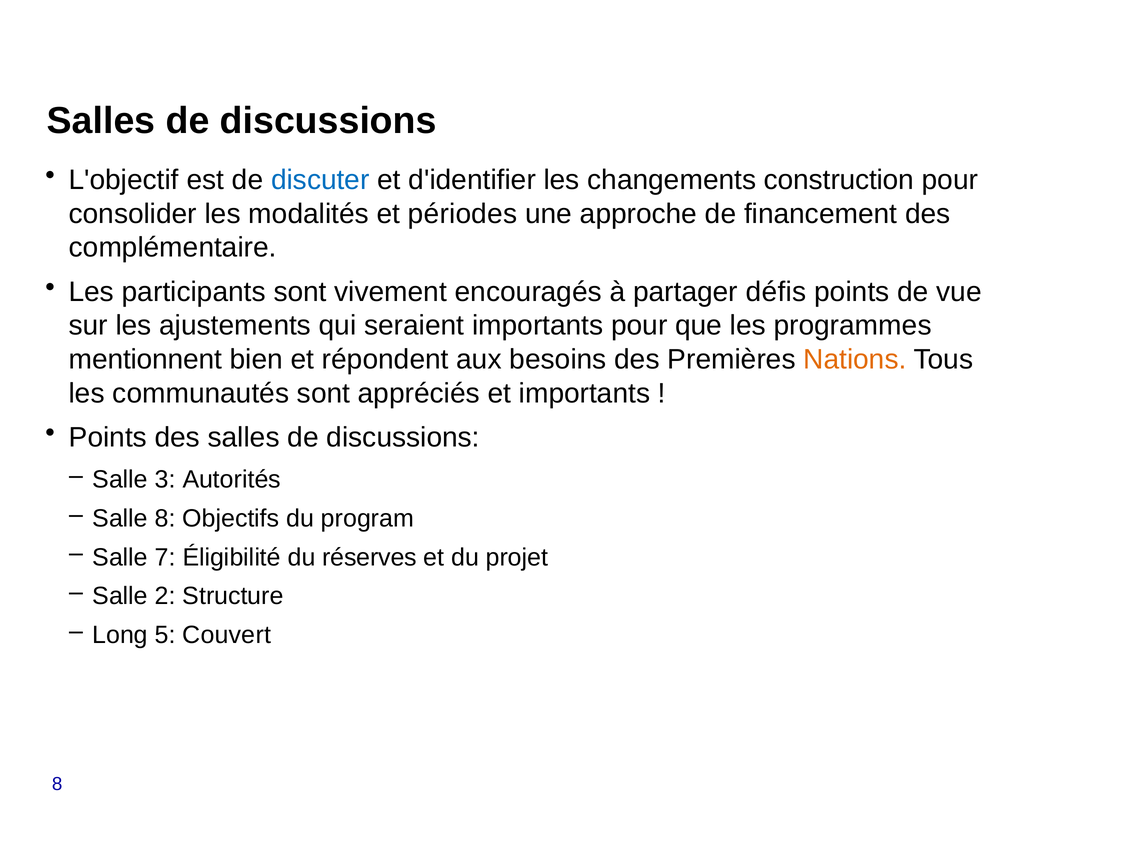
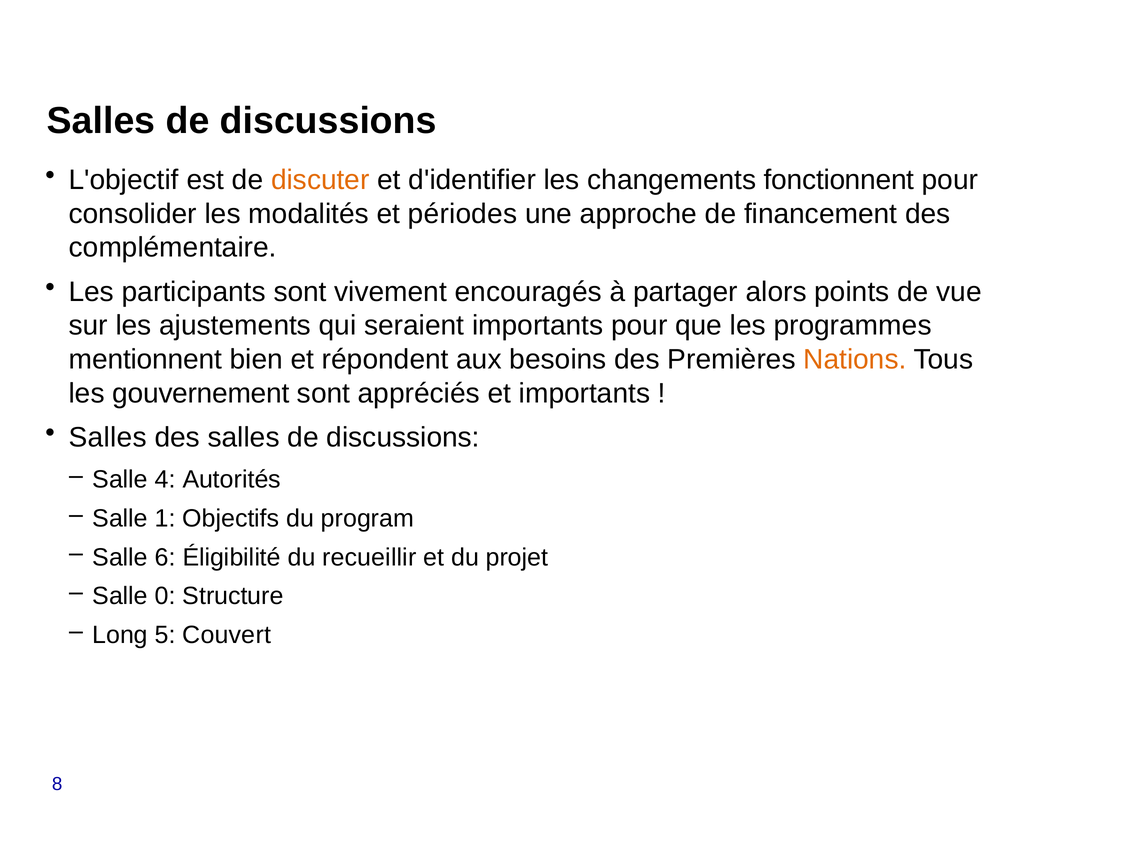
discuter colour: blue -> orange (320, 180)
construction: construction -> fonctionnent (839, 180)
défis: défis -> alors (776, 292)
communautés: communautés -> gouvernement (201, 393)
Points: Points -> Salles (108, 437)
3: 3 -> 4 (165, 479)
Salle 8: 8 -> 1 (165, 518)
7: 7 -> 6 (165, 557)
réserves: réserves -> recueillir (369, 557)
2: 2 -> 0 (165, 596)
